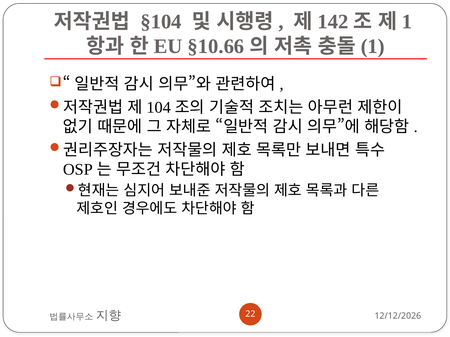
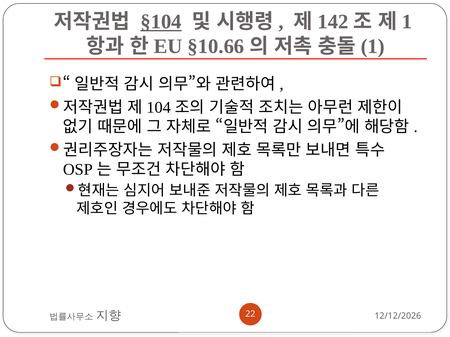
§104 underline: none -> present (161, 22)
